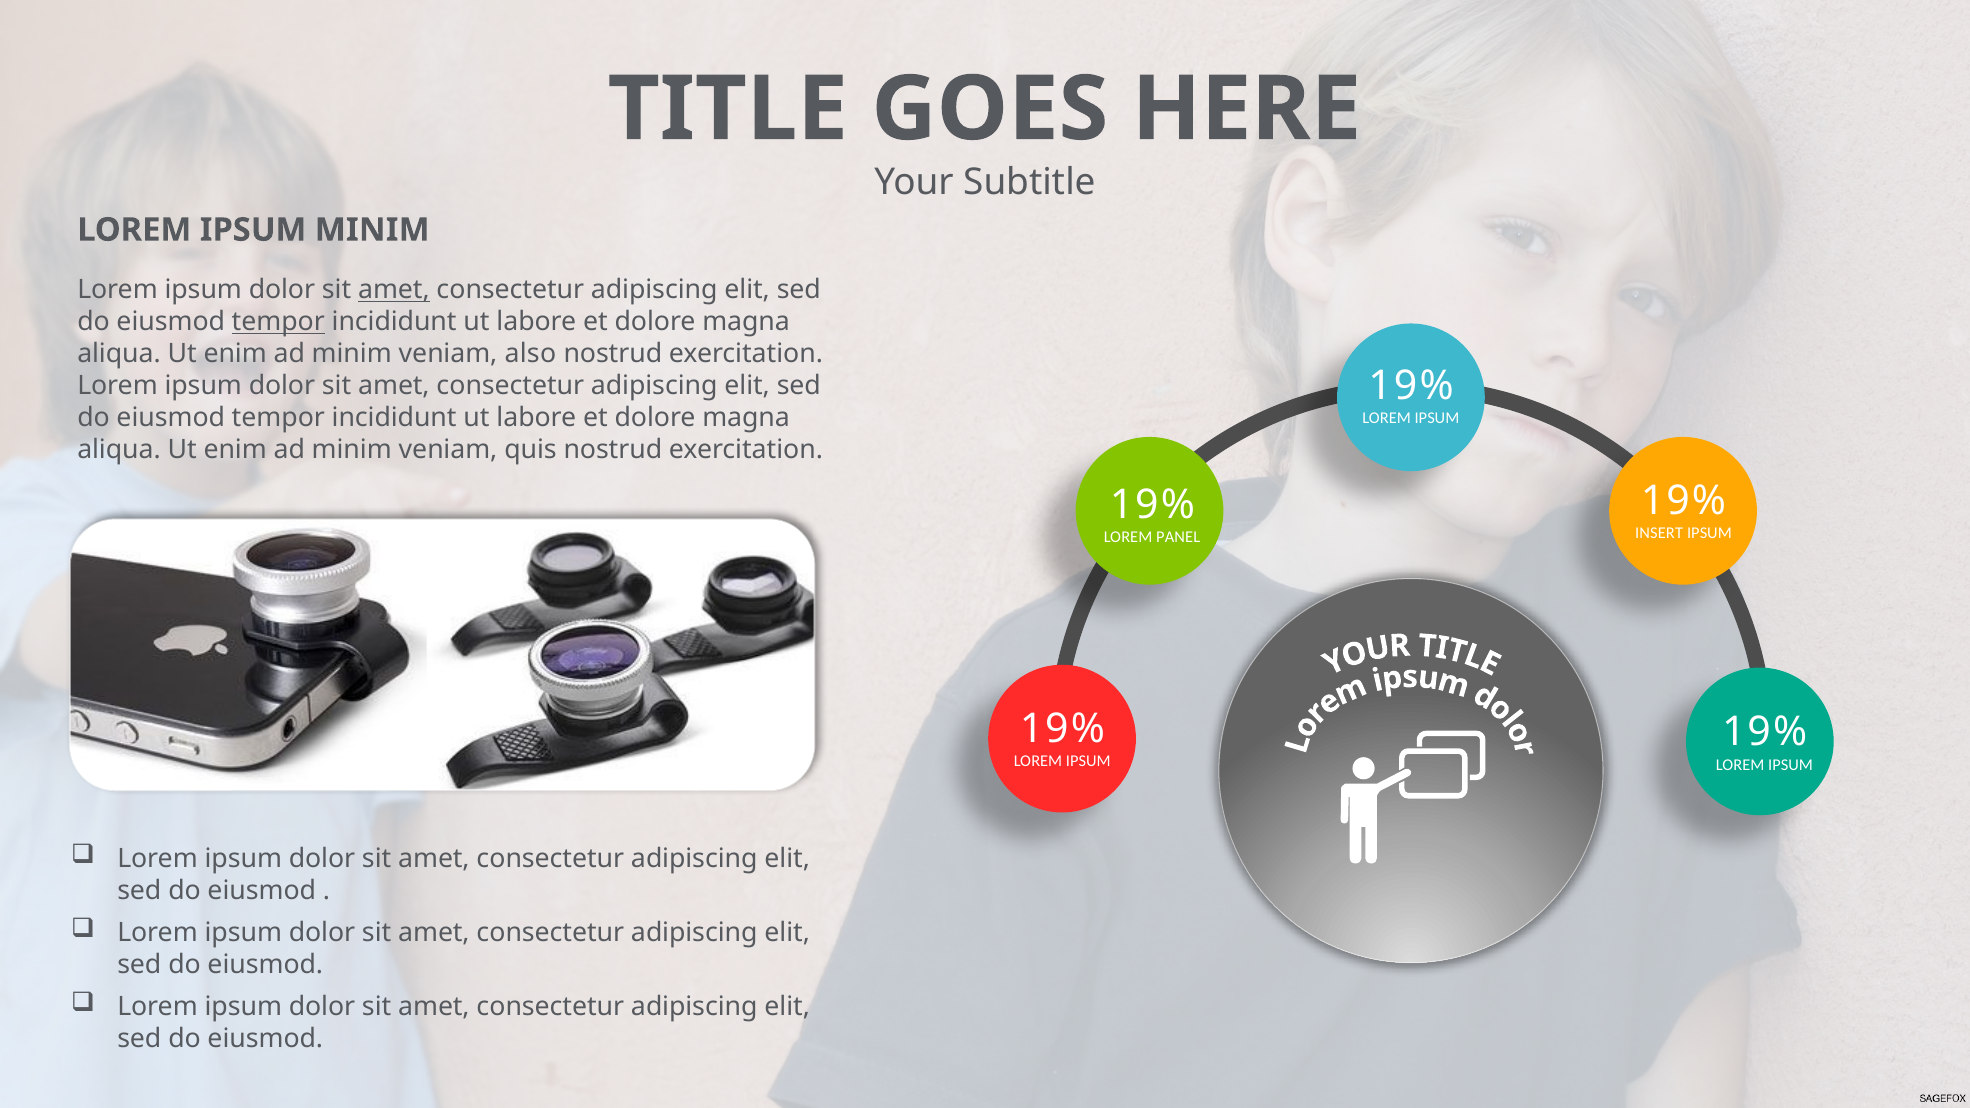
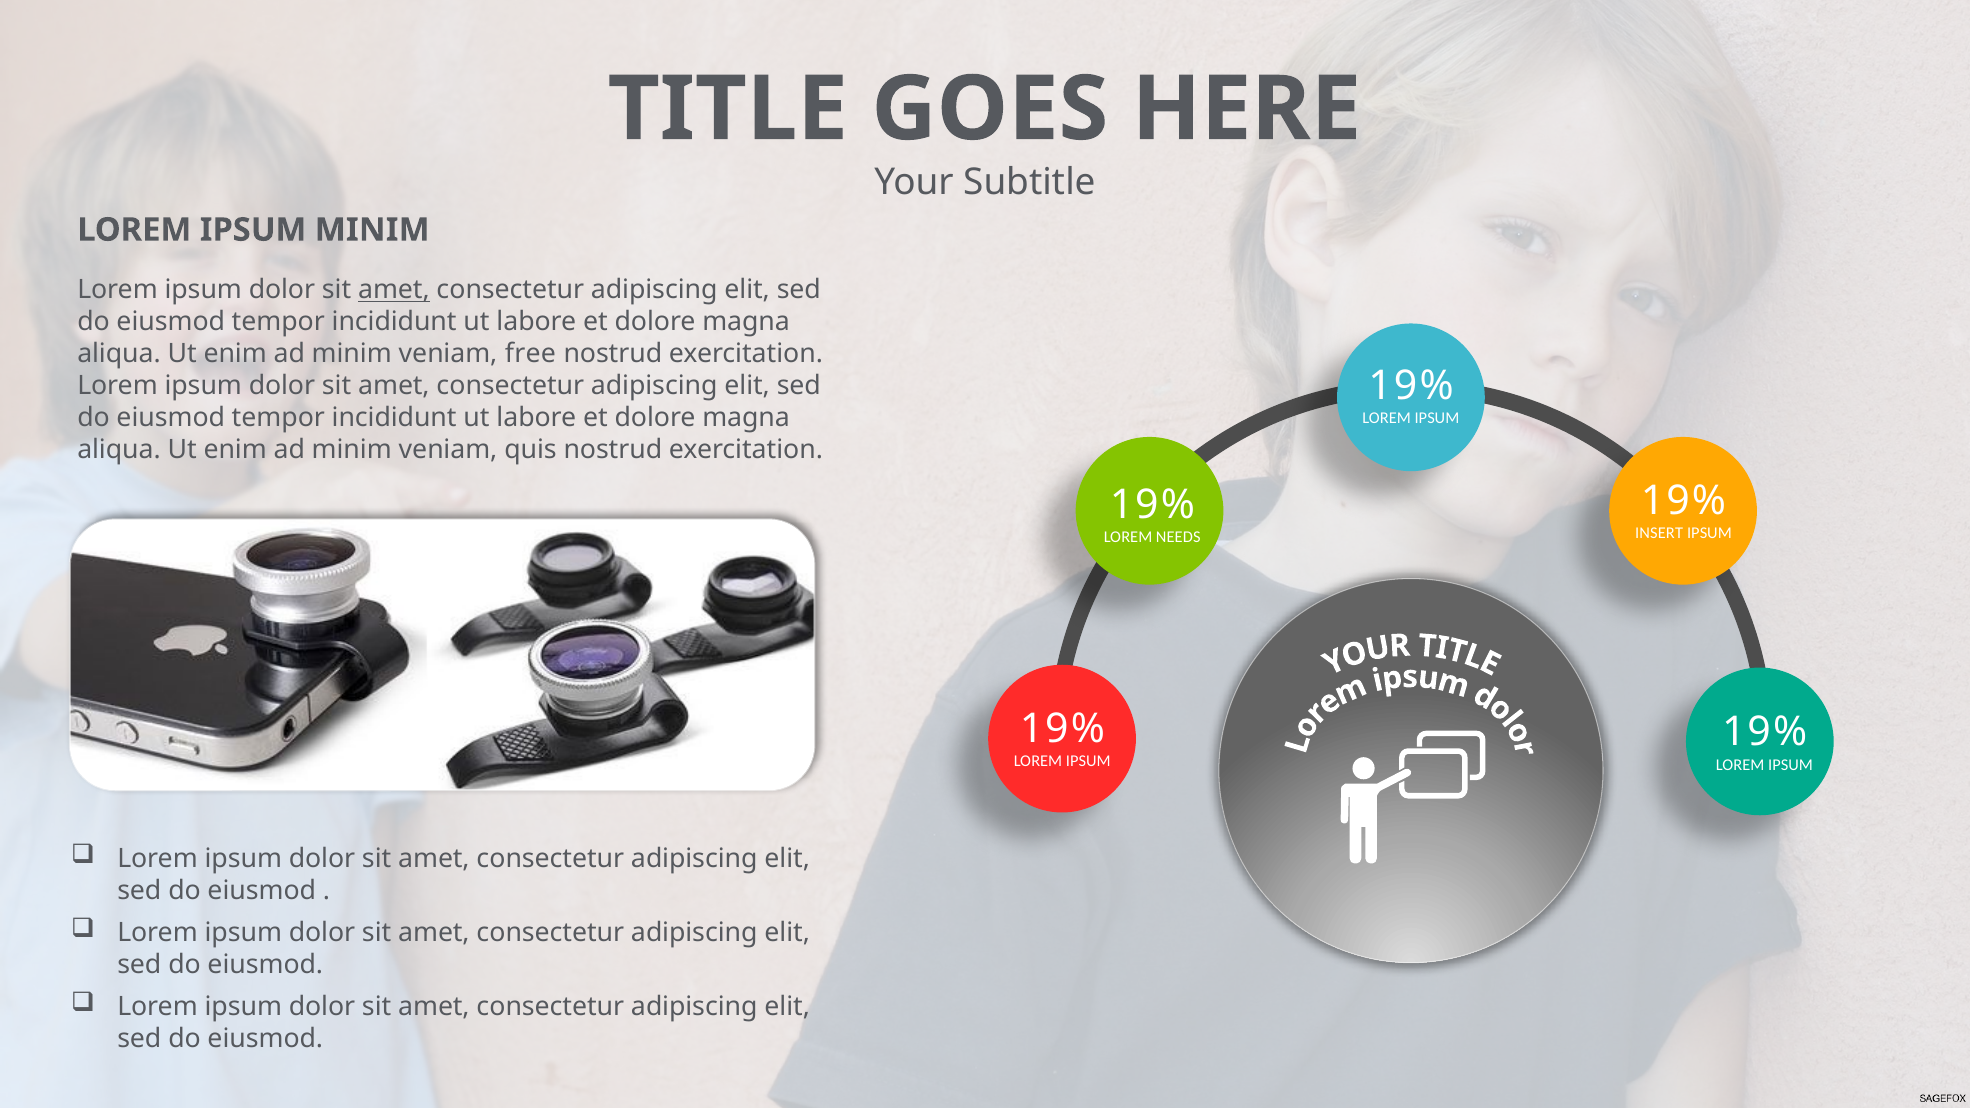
tempor underline: present -> none (278, 322)
also: also -> free (530, 354)
PANEL: PANEL -> NEEDS (1178, 537)
